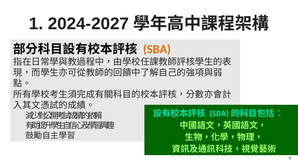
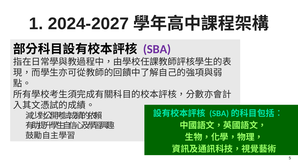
SBA colour: orange -> purple (157, 49)
